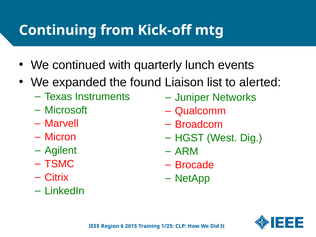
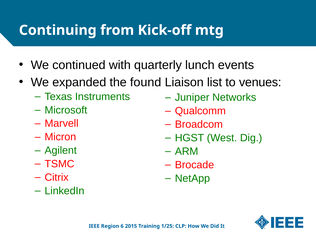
alerted: alerted -> venues (260, 82)
